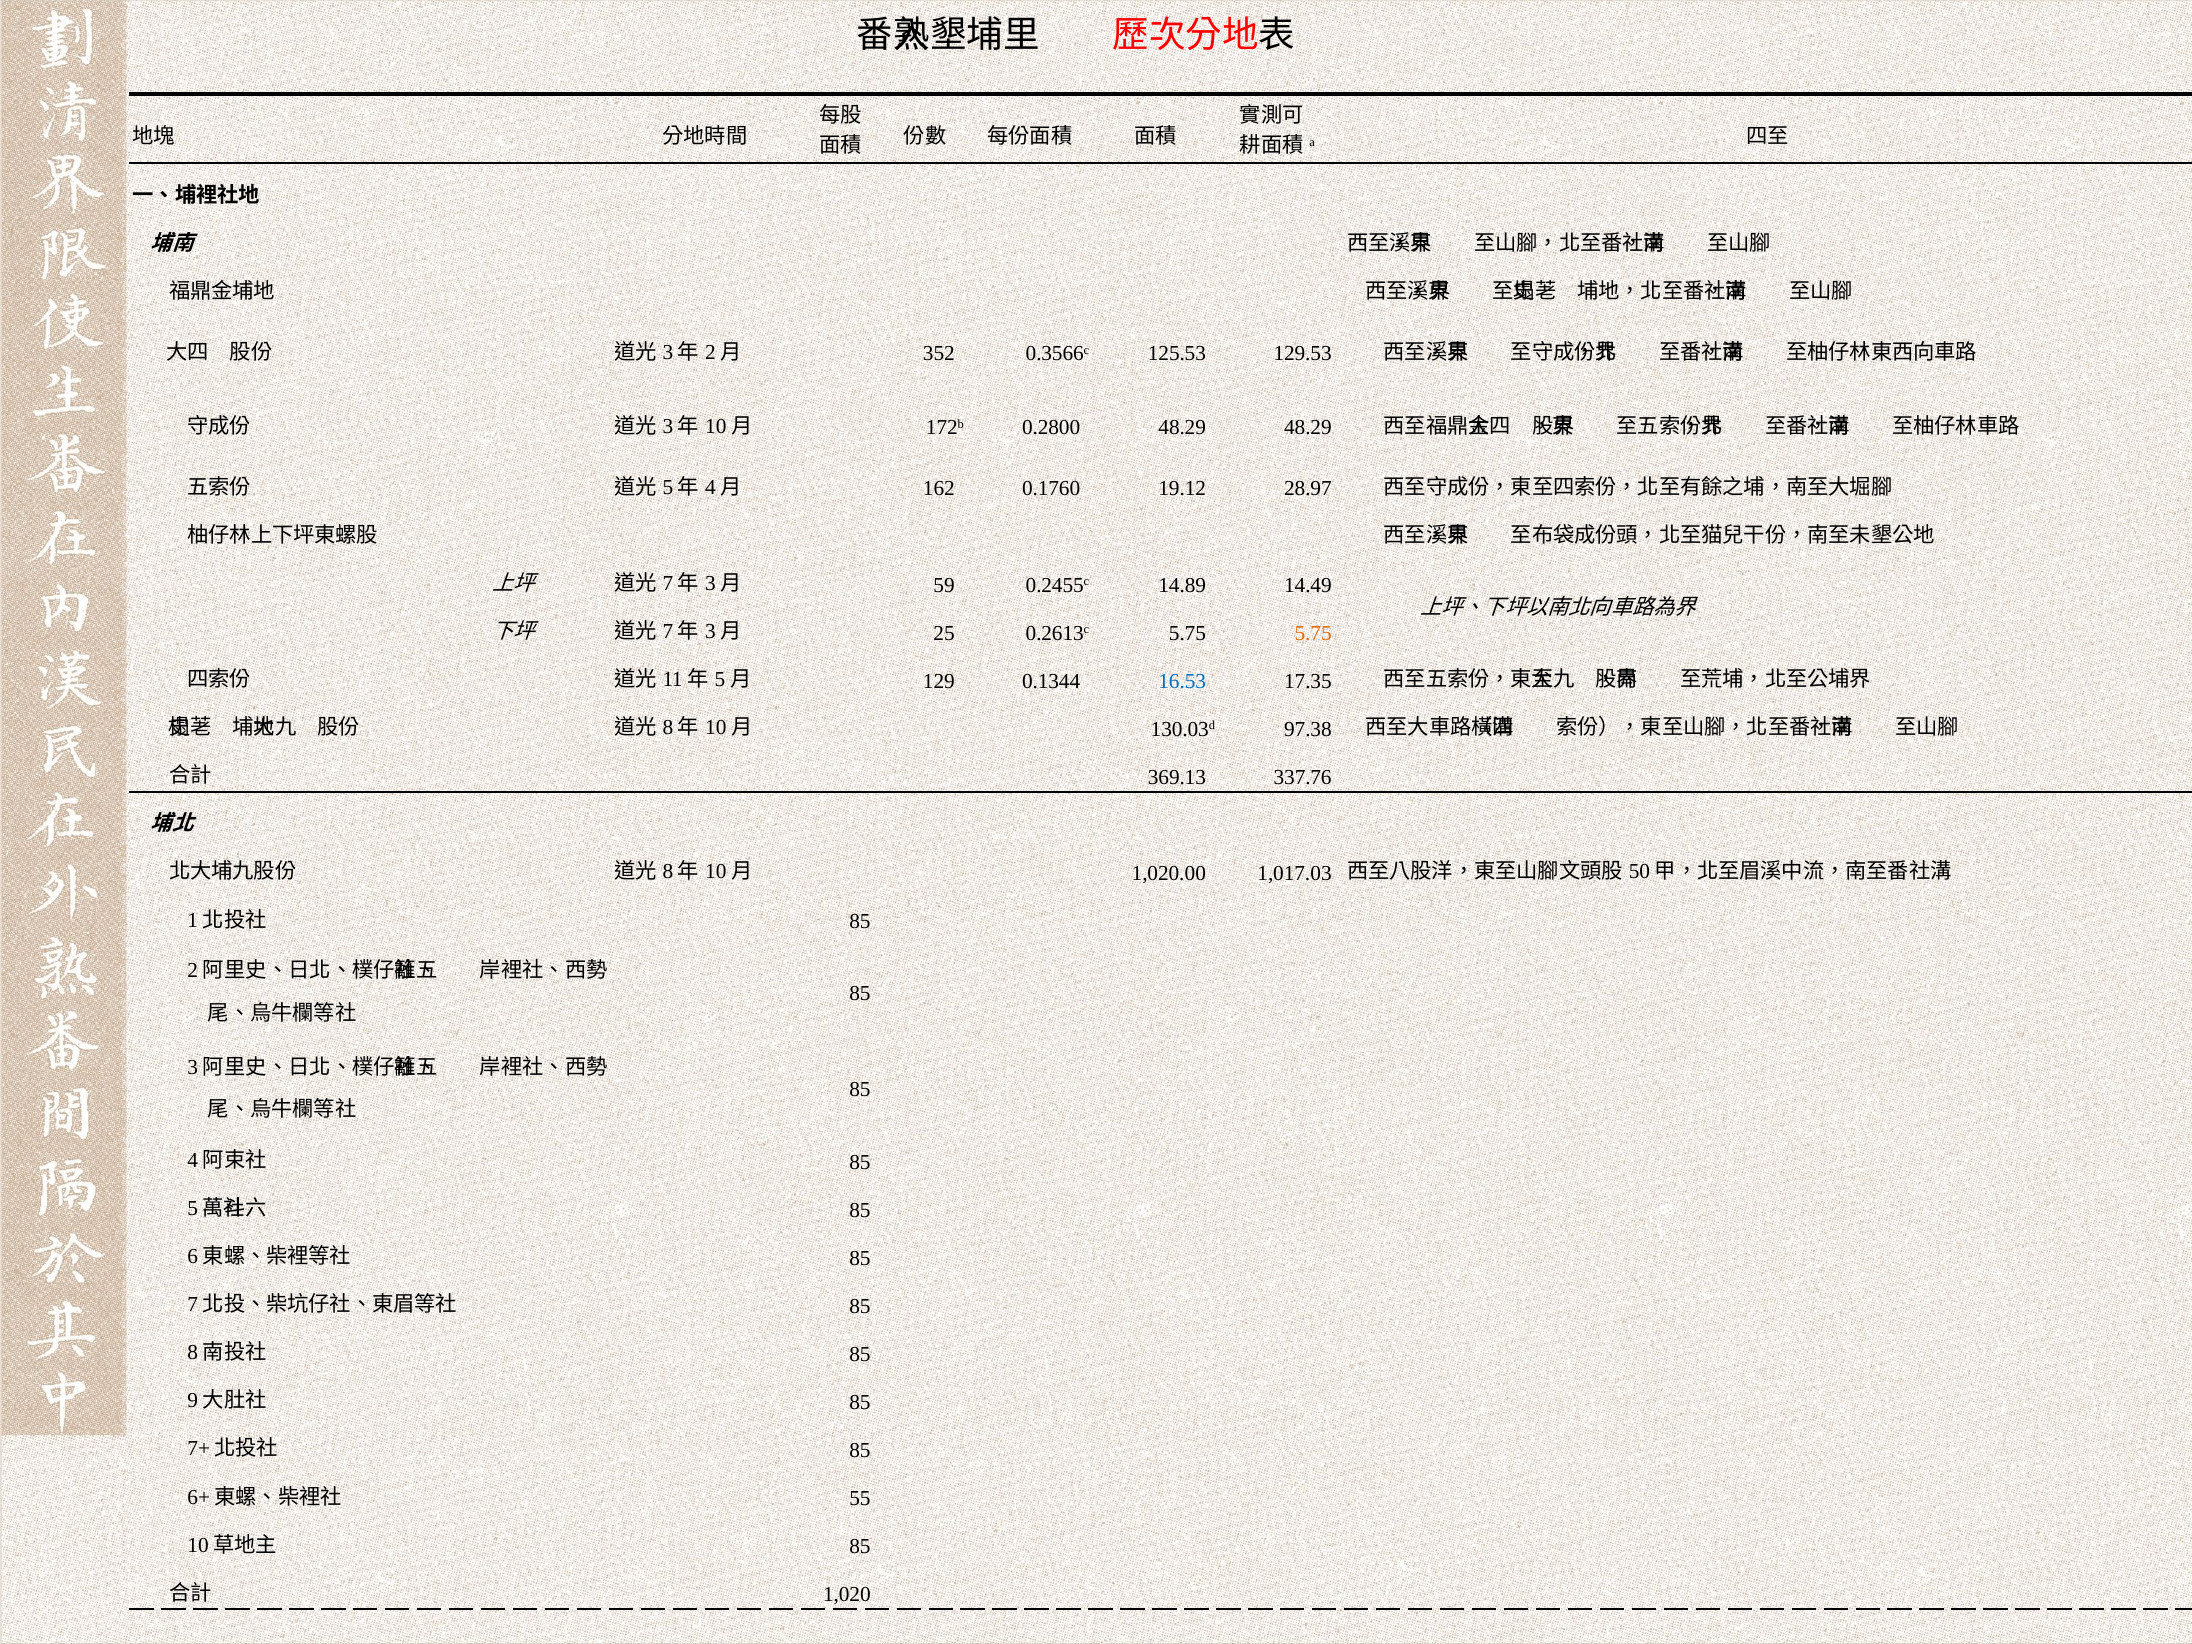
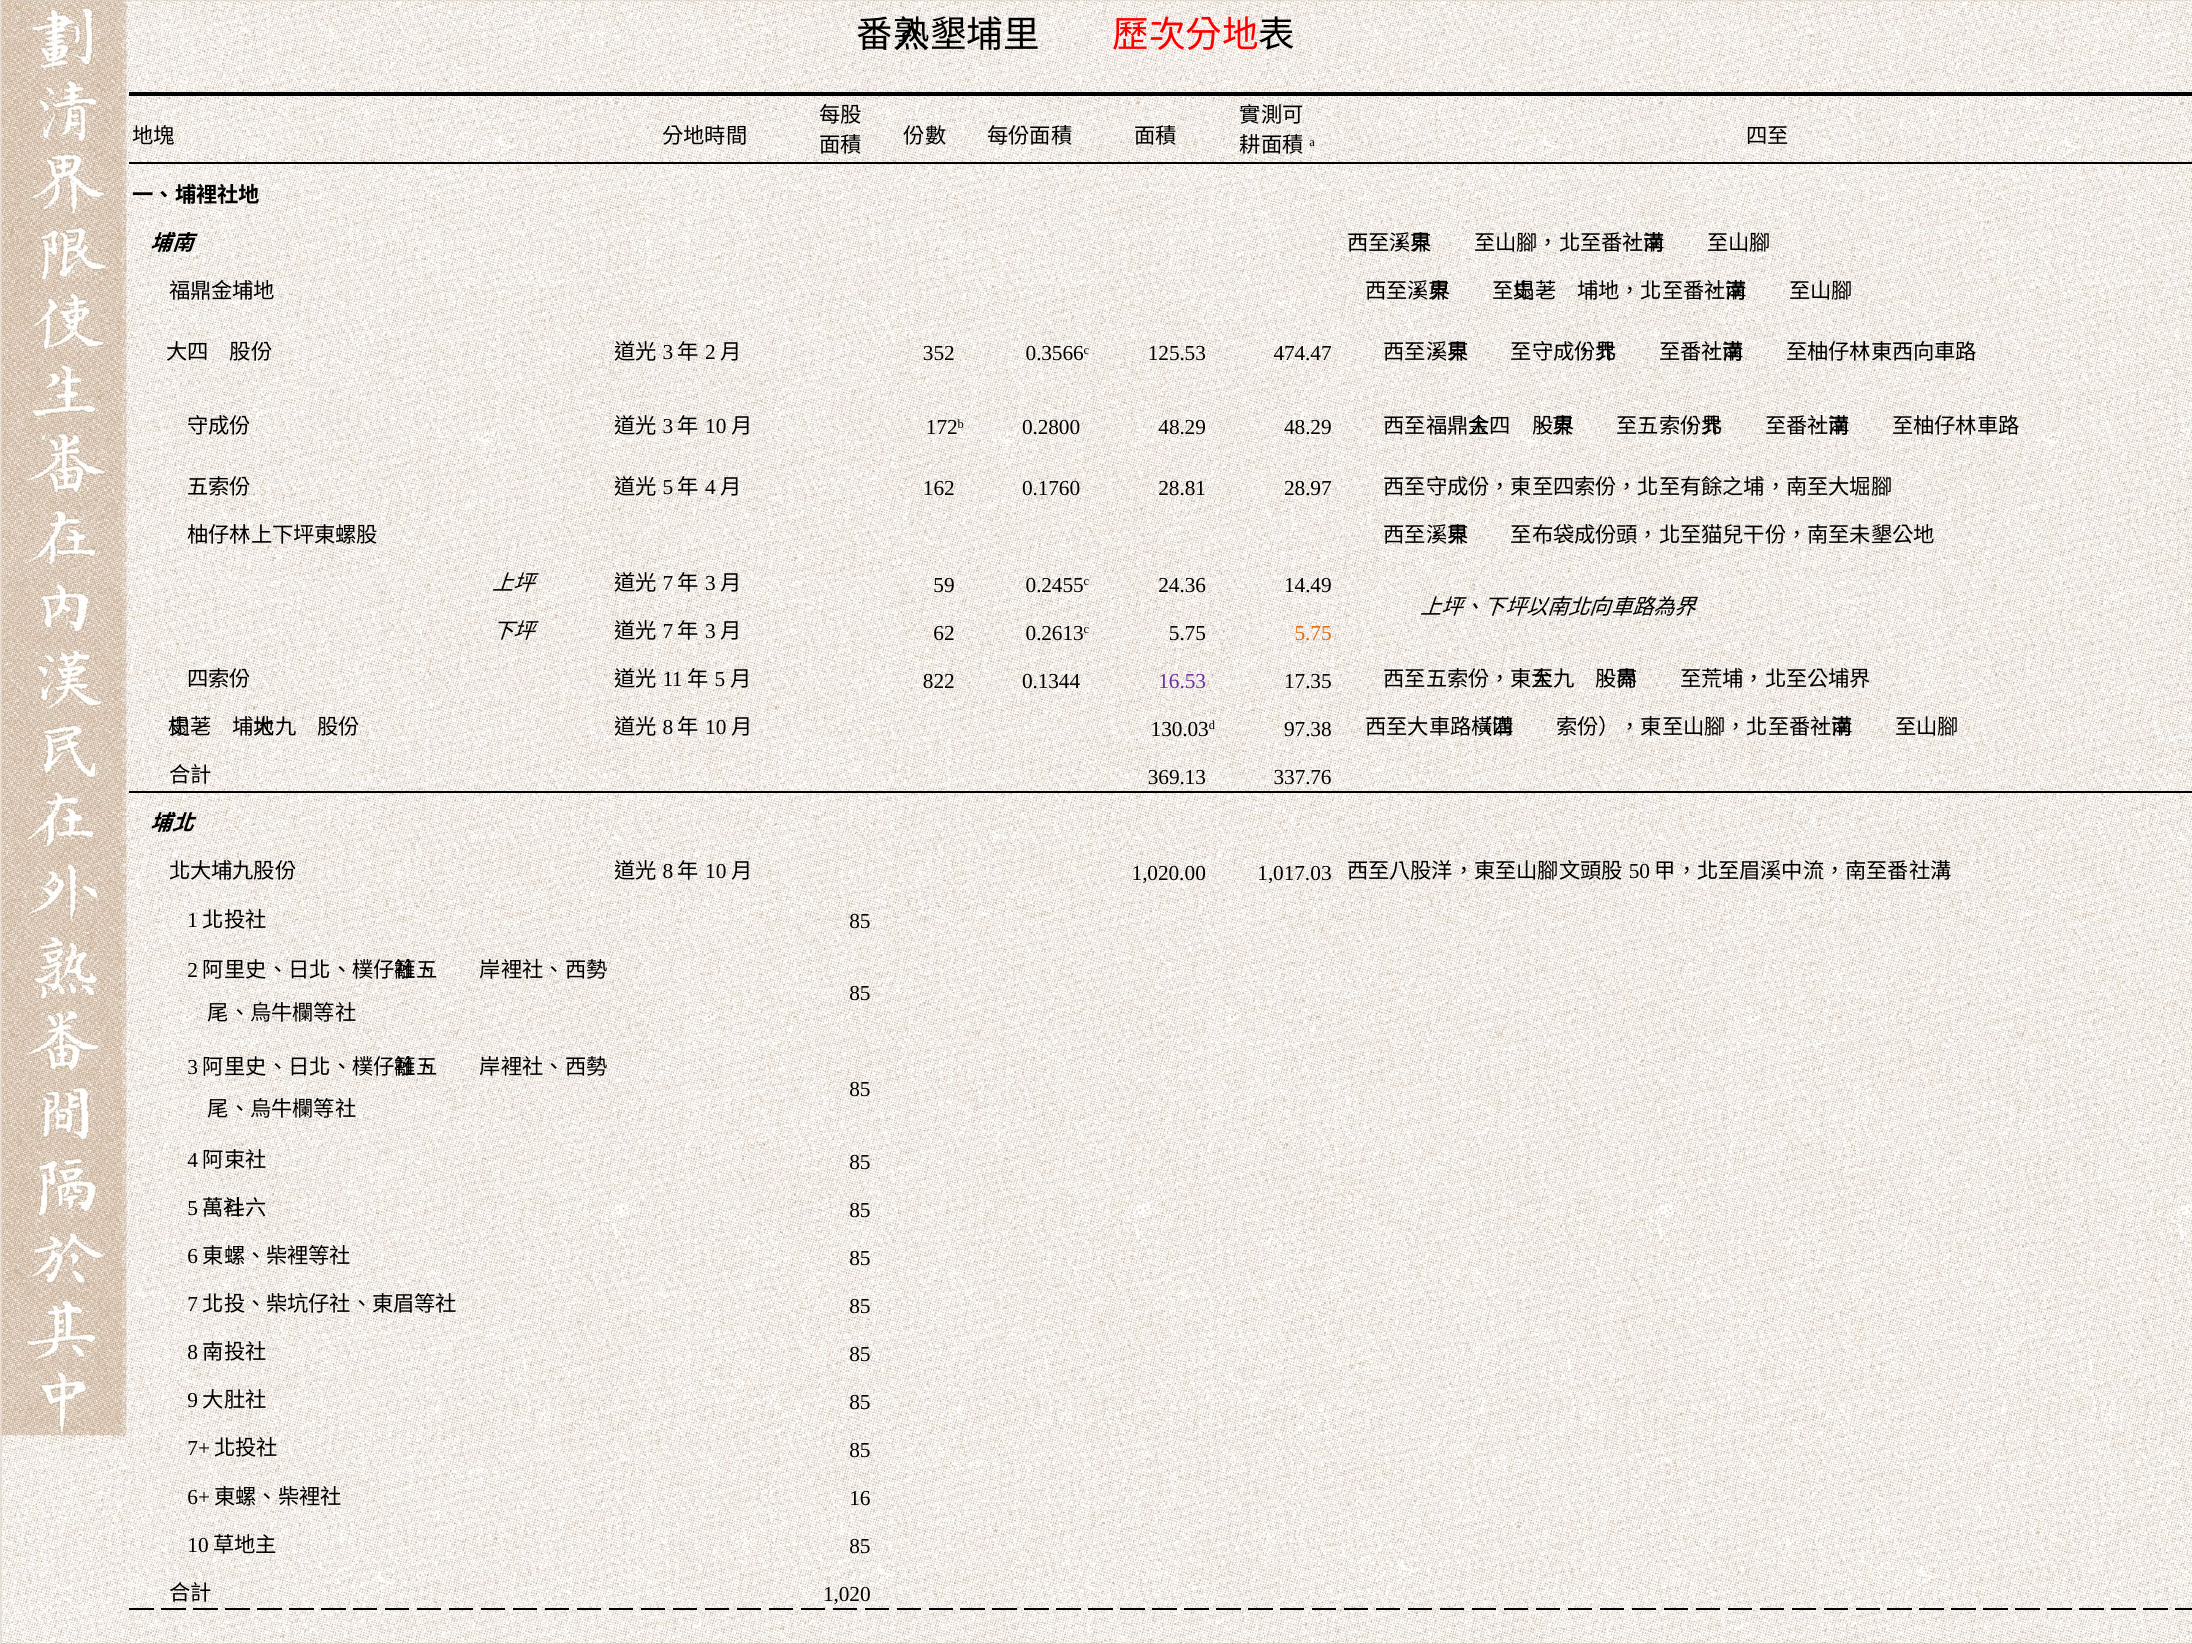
129.53: 129.53 -> 474.47 (1303, 354)
19.12: 19.12 -> 28.81 (1182, 489)
14.89: 14.89 -> 24.36 (1182, 585)
25: 25 -> 62 (944, 633)
129: 129 -> 822 (939, 681)
16.53 colour: blue -> purple (1182, 681)
55: 55 -> 16 (860, 1498)
